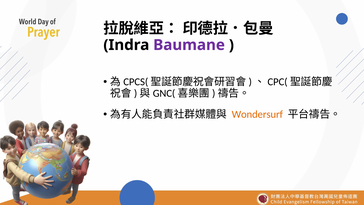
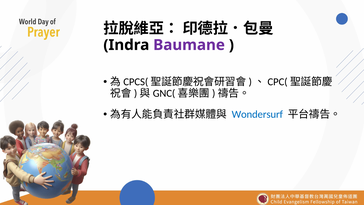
Wondersurf colour: orange -> blue (257, 114)
